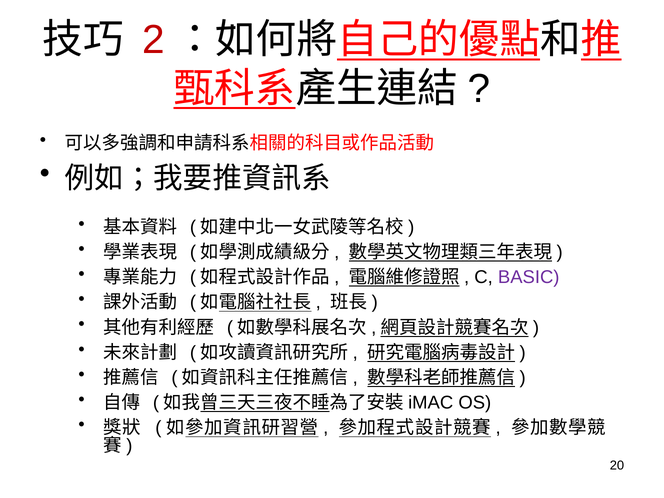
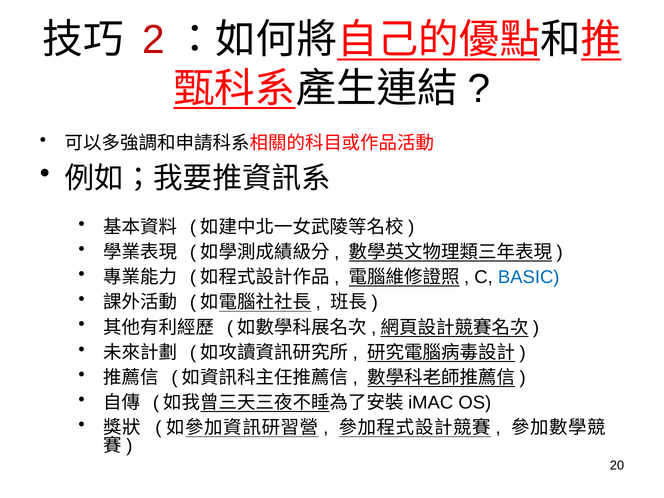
BASIC colour: purple -> blue (529, 277)
